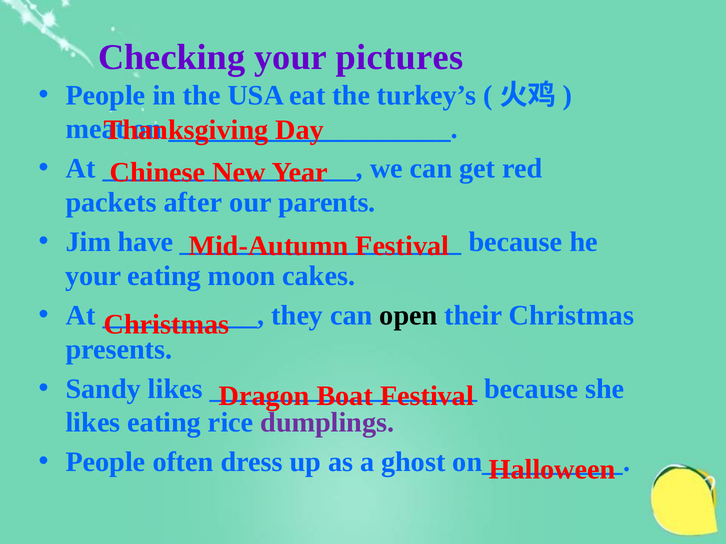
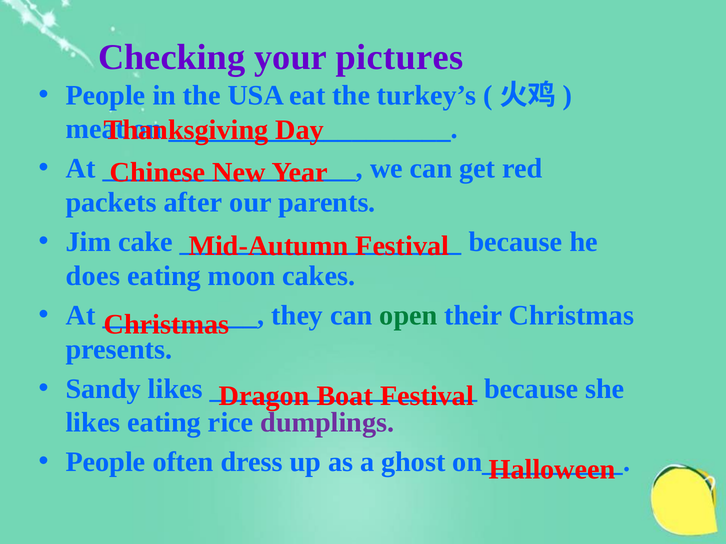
have: have -> cake (146, 242)
your: your -> does (93, 276)
open colour: black -> green (408, 316)
